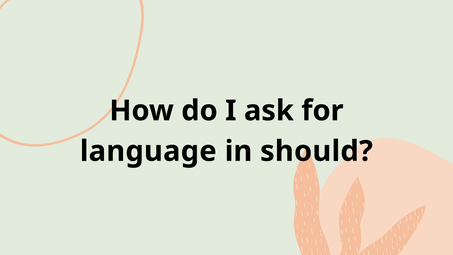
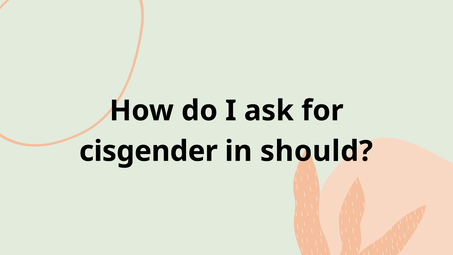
language: language -> cisgender (148, 151)
